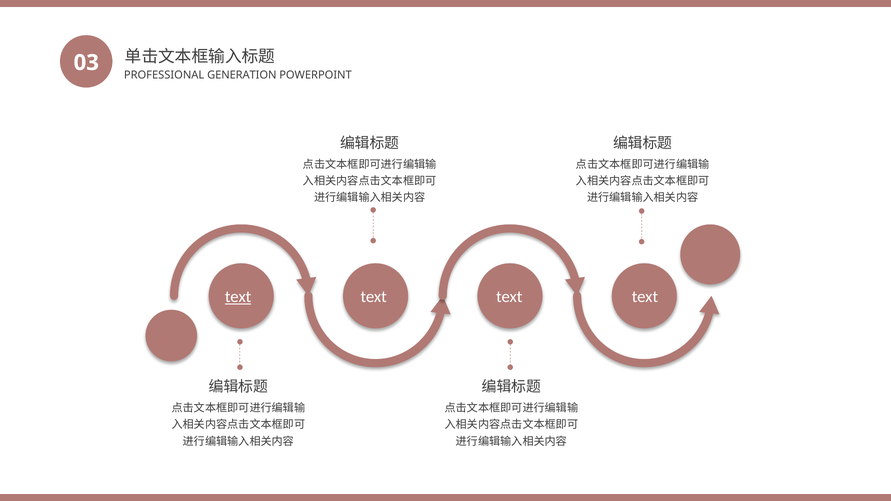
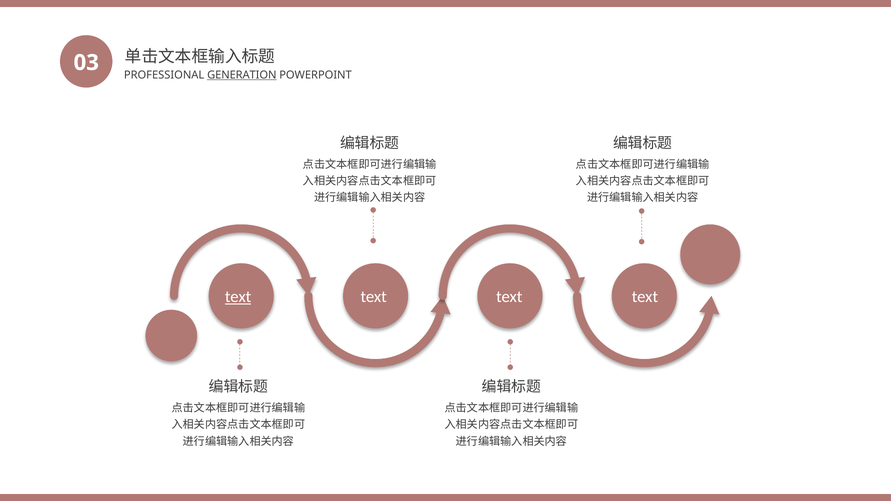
GENERATION underline: none -> present (242, 75)
